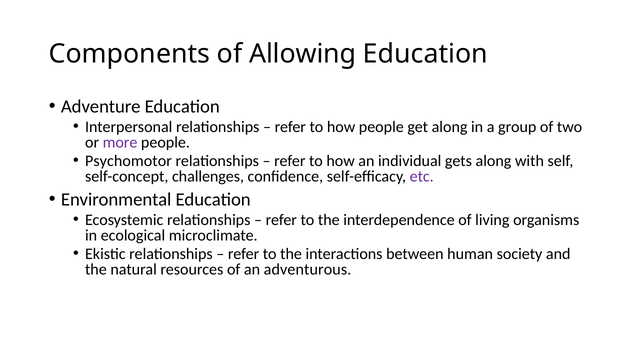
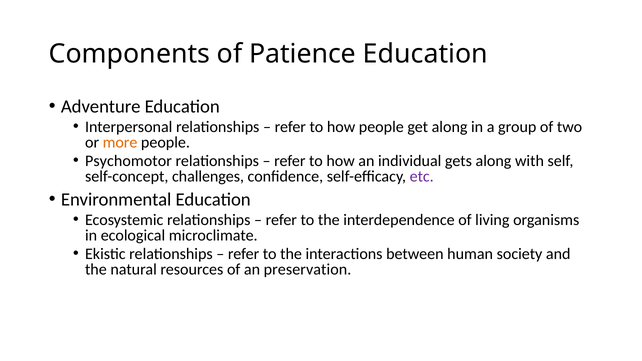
Allowing: Allowing -> Patience (303, 54)
more colour: purple -> orange (120, 142)
adventurous: adventurous -> preservation (308, 269)
